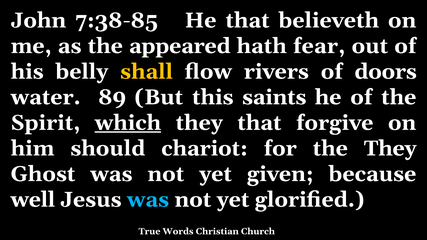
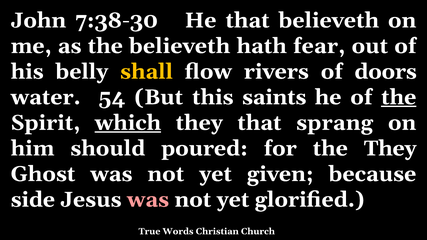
7:38-85: 7:38-85 -> 7:38-30 (117, 20)
the appeared: appeared -> believeth (180, 46)
89: 89 -> 54 (112, 97)
the underline: none -> present (399, 97)
forgive: forgive -> sprang (335, 123)
chariot: chariot -> poured (205, 149)
well: well -> side (33, 200)
was colour: light blue -> pink (148, 200)
